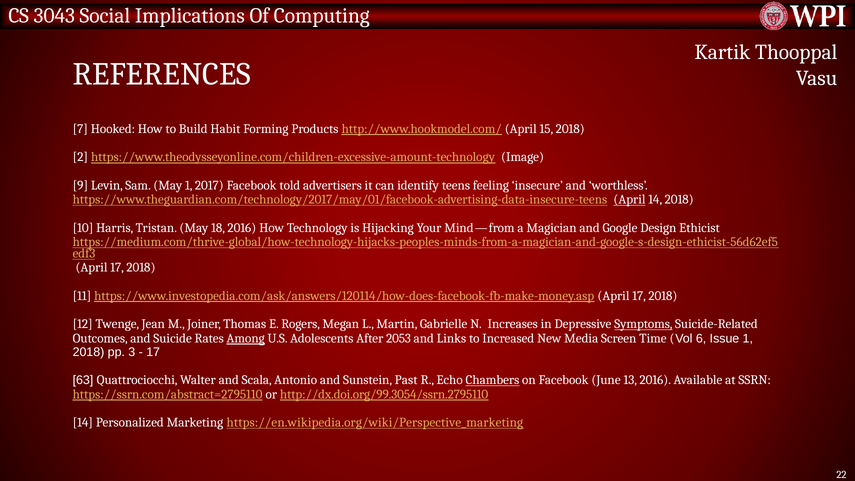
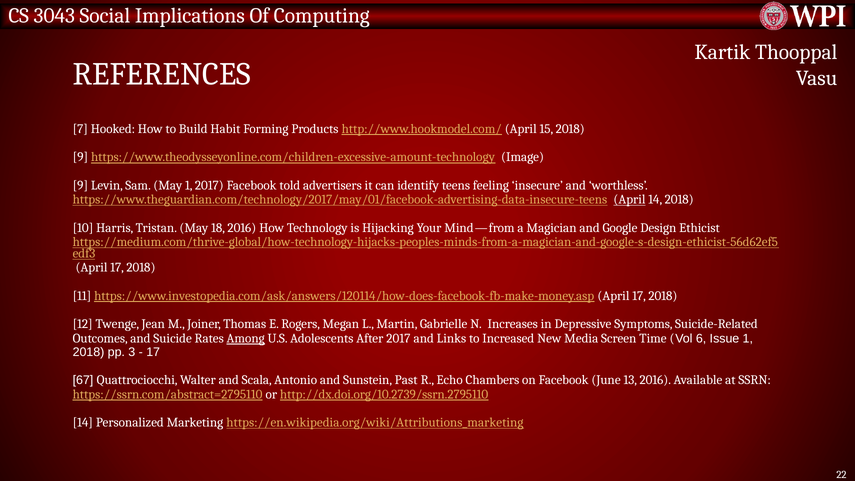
2: 2 -> 9 (80, 157)
Symptoms underline: present -> none (643, 324)
After 2053: 2053 -> 2017 (398, 338)
63: 63 -> 67 (83, 380)
Chambers underline: present -> none (492, 380)
http://dx.doi.org/99.3054/ssrn.2795110: http://dx.doi.org/99.3054/ssrn.2795110 -> http://dx.doi.org/10.2739/ssrn.2795110 (384, 394)
https://en.wikipedia.org/wiki/Perspective_marketing: https://en.wikipedia.org/wiki/Perspective_marketing -> https://en.wikipedia.org/wiki/Attributions_marketing (375, 423)
